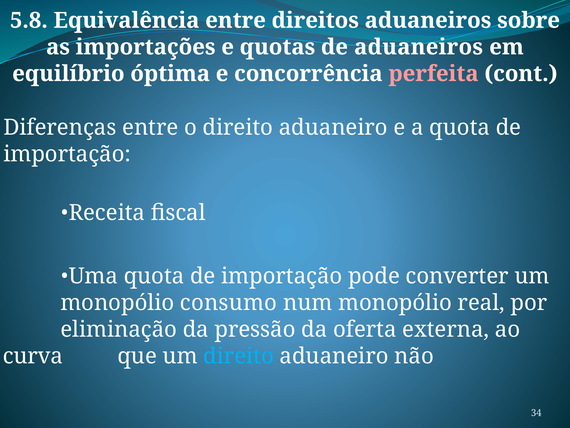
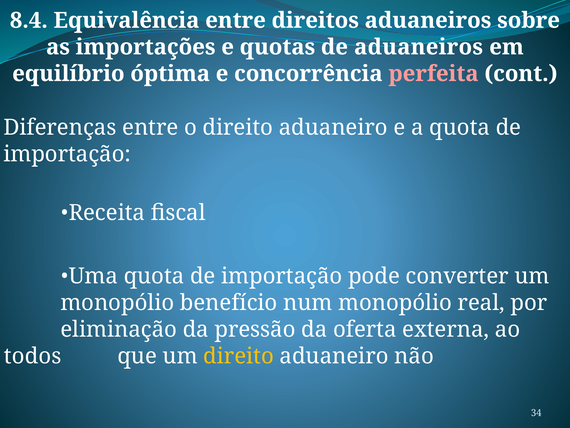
5.8: 5.8 -> 8.4 (29, 20)
consumo: consumo -> benefício (229, 302)
curva: curva -> todos (33, 356)
direito colour: light blue -> yellow (239, 356)
